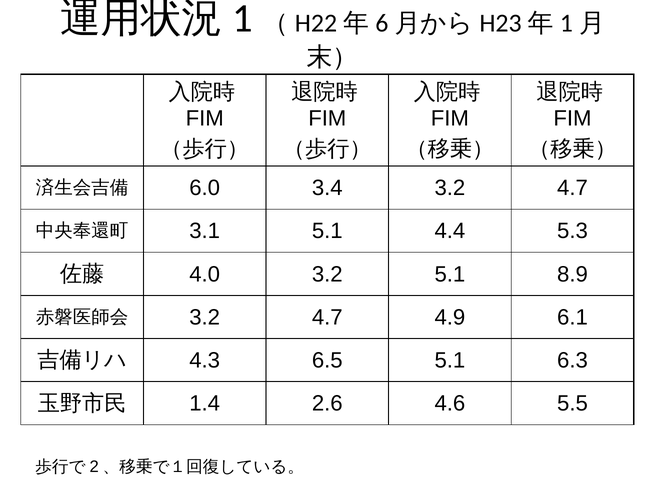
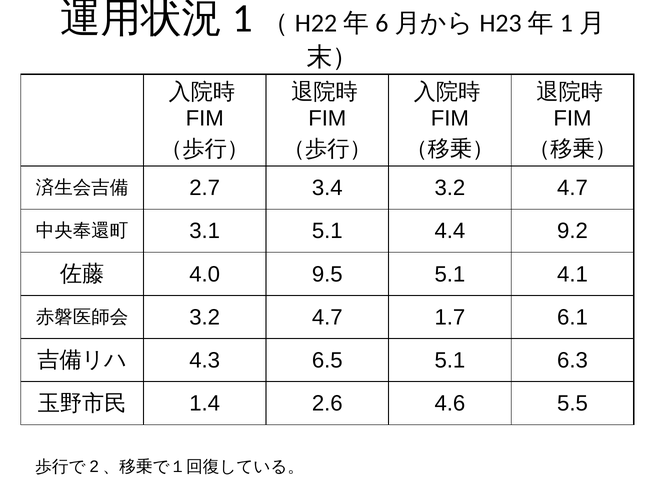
6.0: 6.0 -> 2.7 (205, 188)
5.3: 5.3 -> 9.2 (572, 231)
4.0 3.2: 3.2 -> 9.5 (327, 274)
8.9: 8.9 -> 4.1 (572, 274)
4.9: 4.9 -> 1.7 (450, 317)
